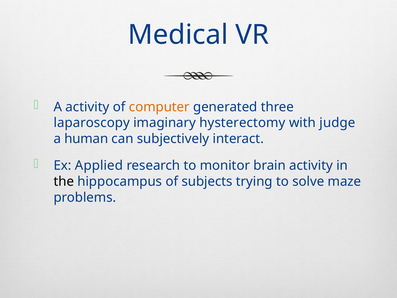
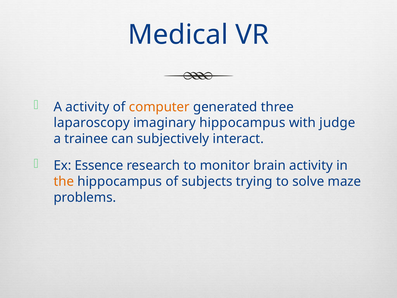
imaginary hysterectomy: hysterectomy -> hippocampus (242, 123)
human: human -> trainee (86, 139)
Applied: Applied -> Essence (99, 165)
the colour: black -> orange (64, 181)
